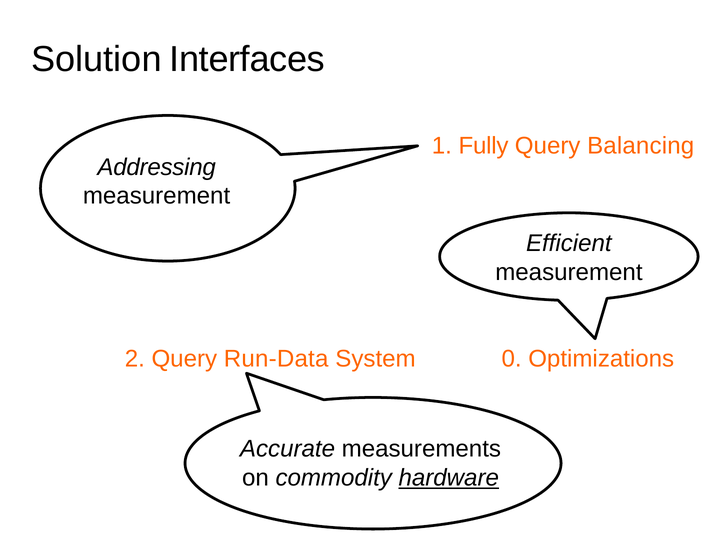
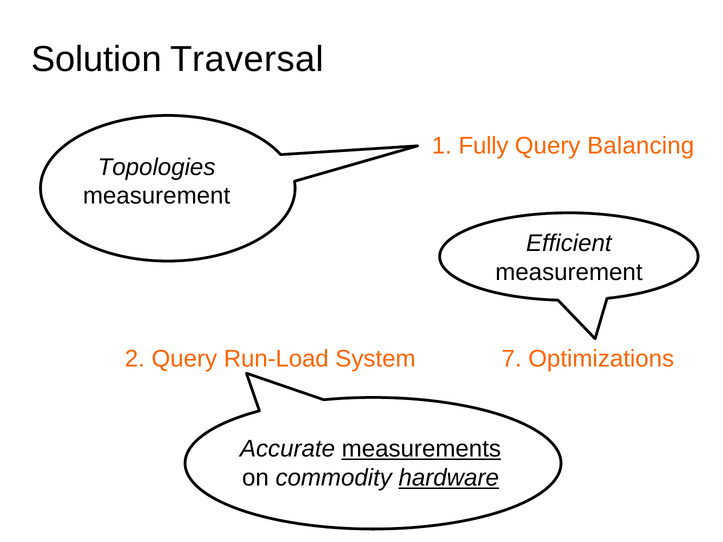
Interfaces: Interfaces -> Traversal (247, 59)
Addressing: Addressing -> Topologies (157, 167)
Run-Data: Run-Data -> Run-Load (276, 359)
0: 0 -> 7 (512, 359)
measurements underline: none -> present (421, 449)
